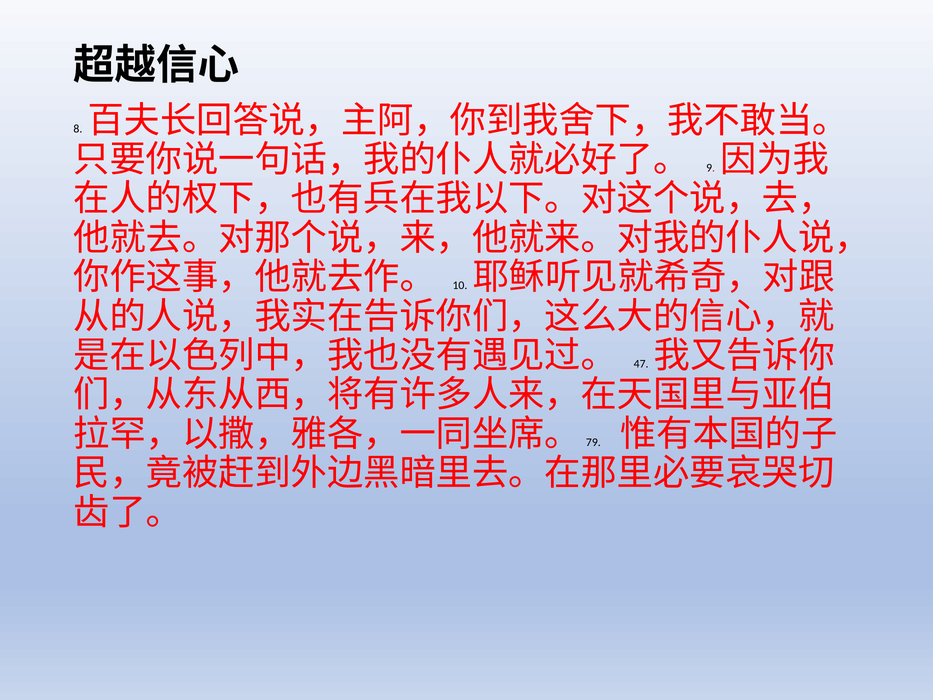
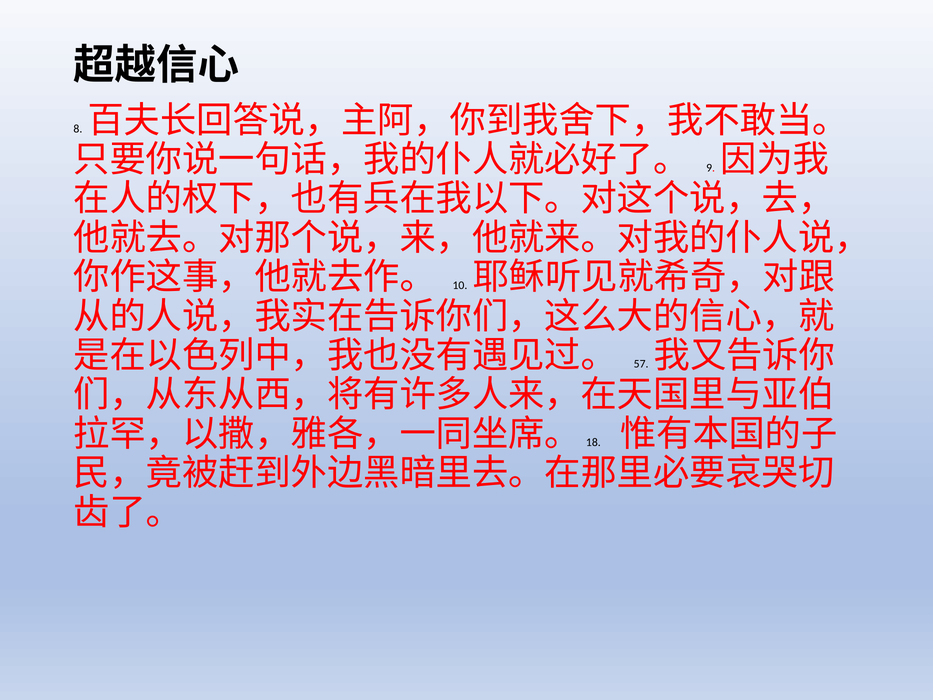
47: 47 -> 57 (641, 364)
79: 79 -> 18 (593, 442)
